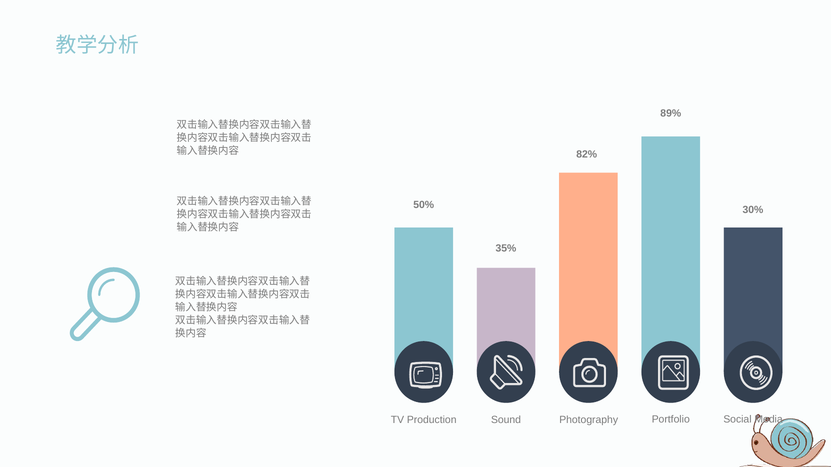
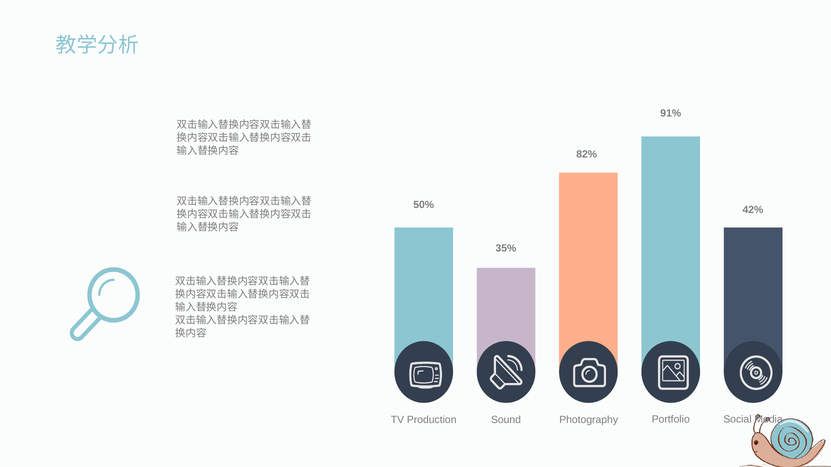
89%: 89% -> 91% (671, 114)
30%: 30% -> 42% (753, 210)
